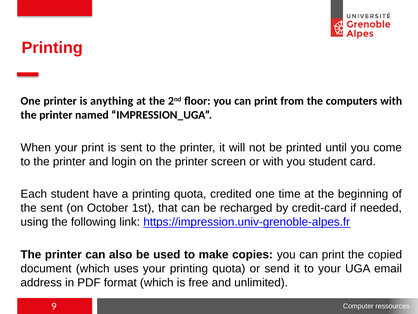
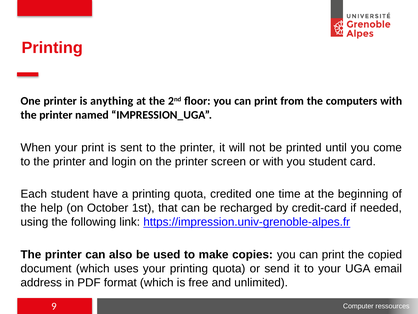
the sent: sent -> help (52, 208)
